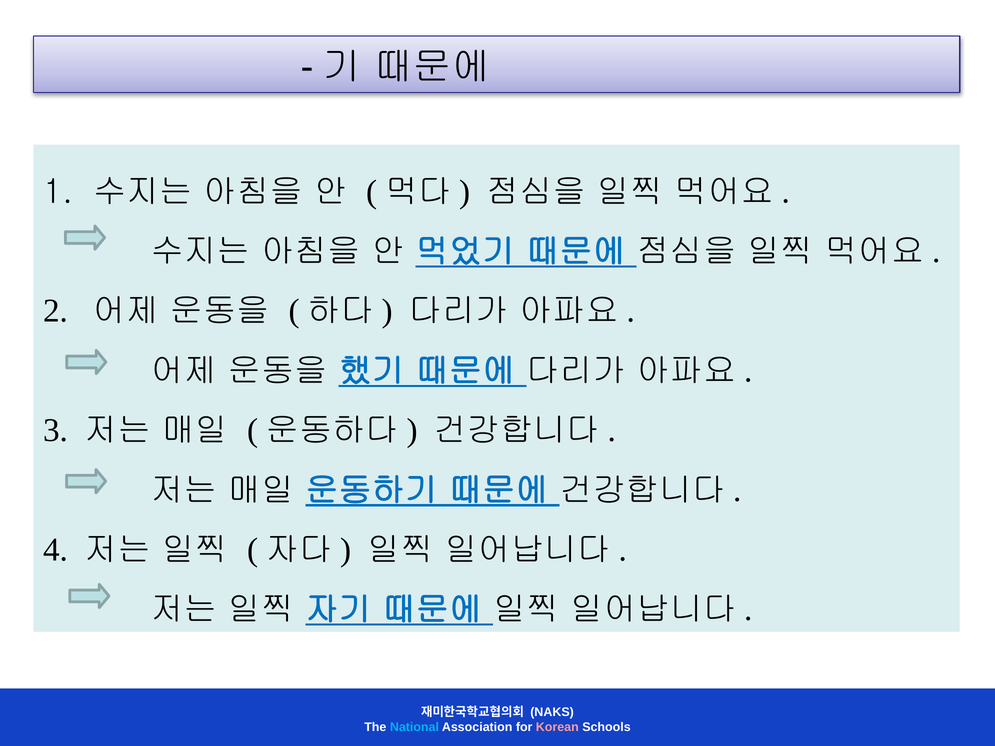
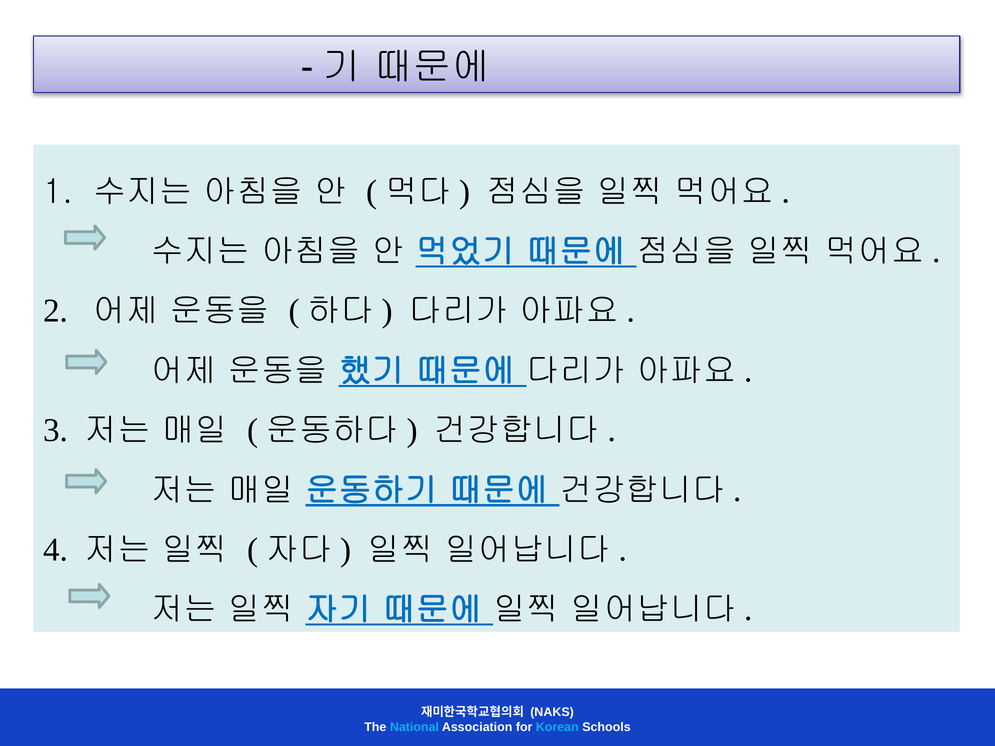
Korean colour: pink -> light blue (557, 727)
